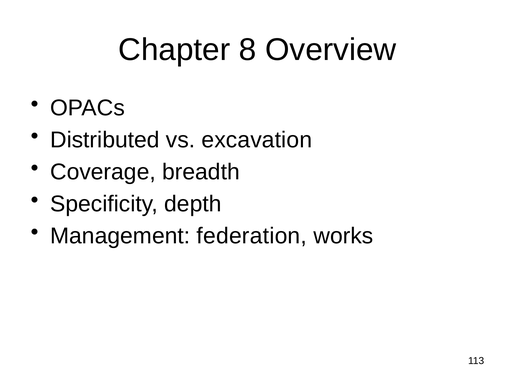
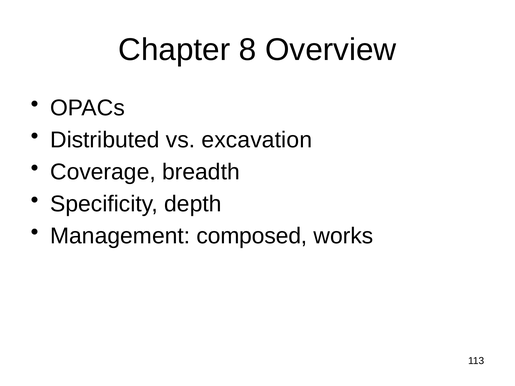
federation: federation -> composed (252, 236)
